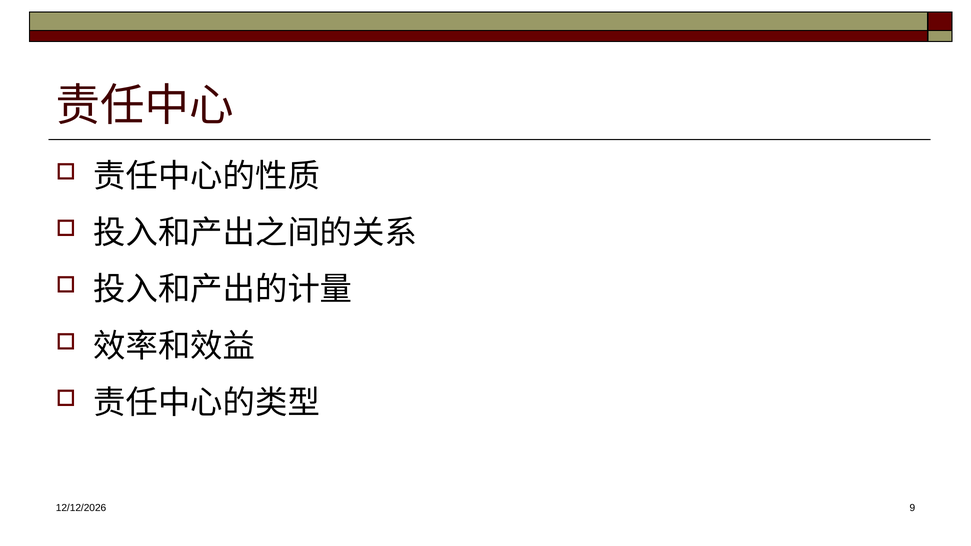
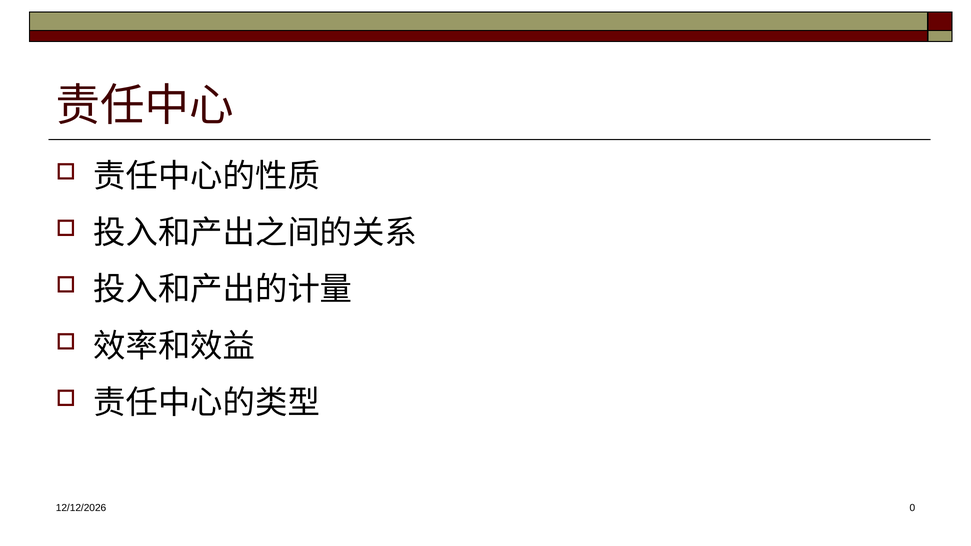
9: 9 -> 0 (912, 508)
